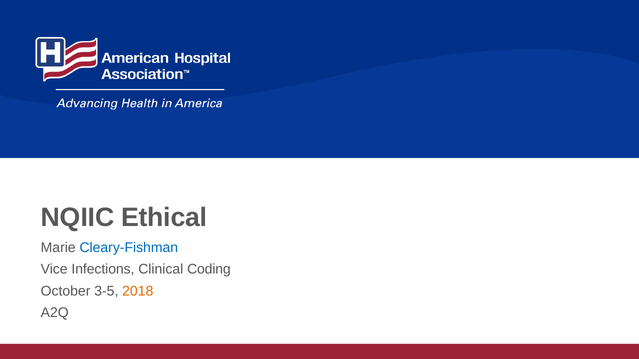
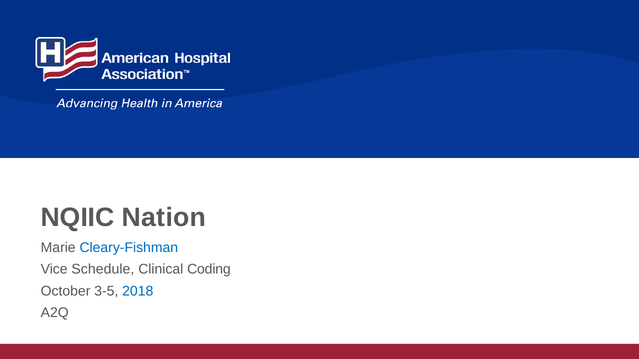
Ethical: Ethical -> Nation (164, 218)
Infections: Infections -> Schedule (103, 270)
2018 colour: orange -> blue (138, 291)
